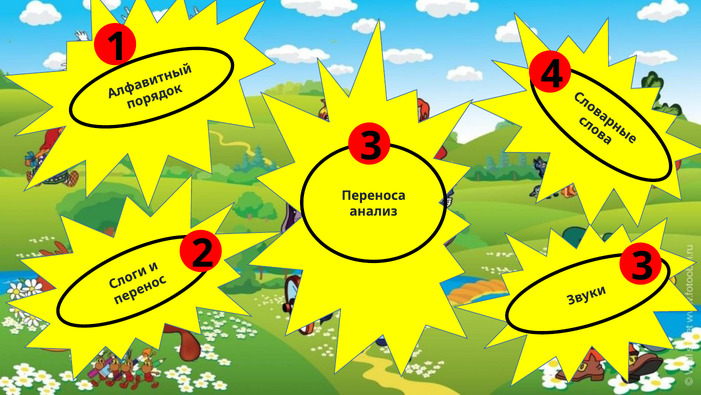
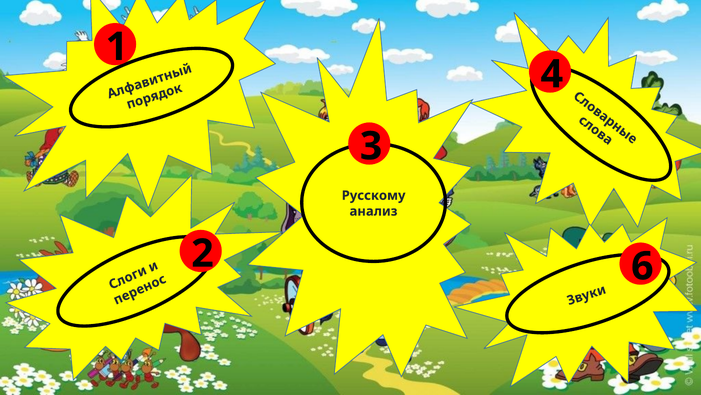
Переноса: Переноса -> Русскому (374, 195)
2 3: 3 -> 6 (642, 266)
